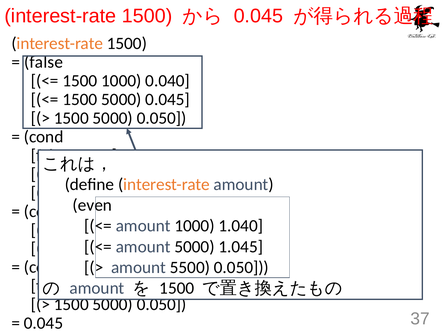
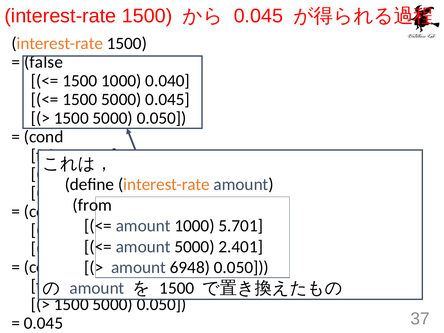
even: even -> from (92, 205)
1.040: 1.040 -> 5.701 (241, 226)
1.045: 1.045 -> 2.401 (241, 247)
5500: 5500 -> 6948 (190, 267)
